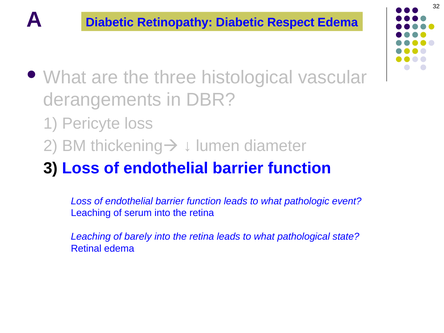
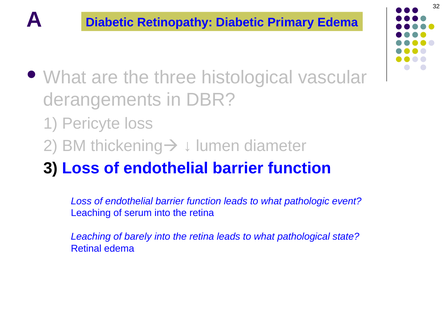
Respect: Respect -> Primary (291, 22)
